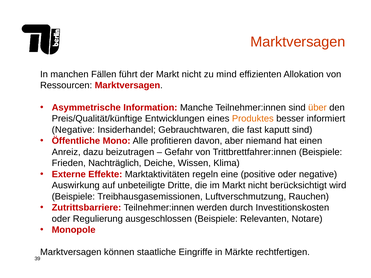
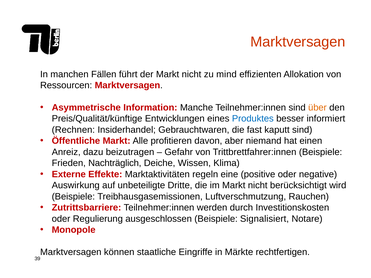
Produktes colour: orange -> blue (253, 119)
Negative: Negative -> Rechnen (73, 130)
Öffentliche Mono: Mono -> Markt (117, 141)
Relevanten: Relevanten -> Signalisiert (265, 219)
